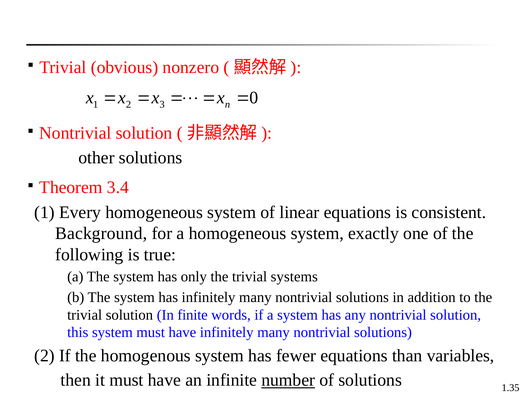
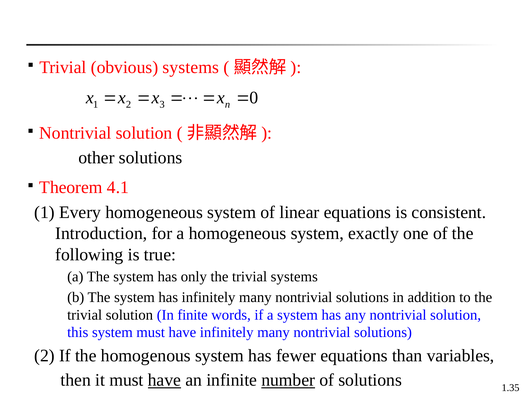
obvious nonzero: nonzero -> systems (191, 67)
3.4: 3.4 -> 4.1 (118, 187)
Background: Background -> Introduction (101, 233)
have underline: none -> present (164, 379)
